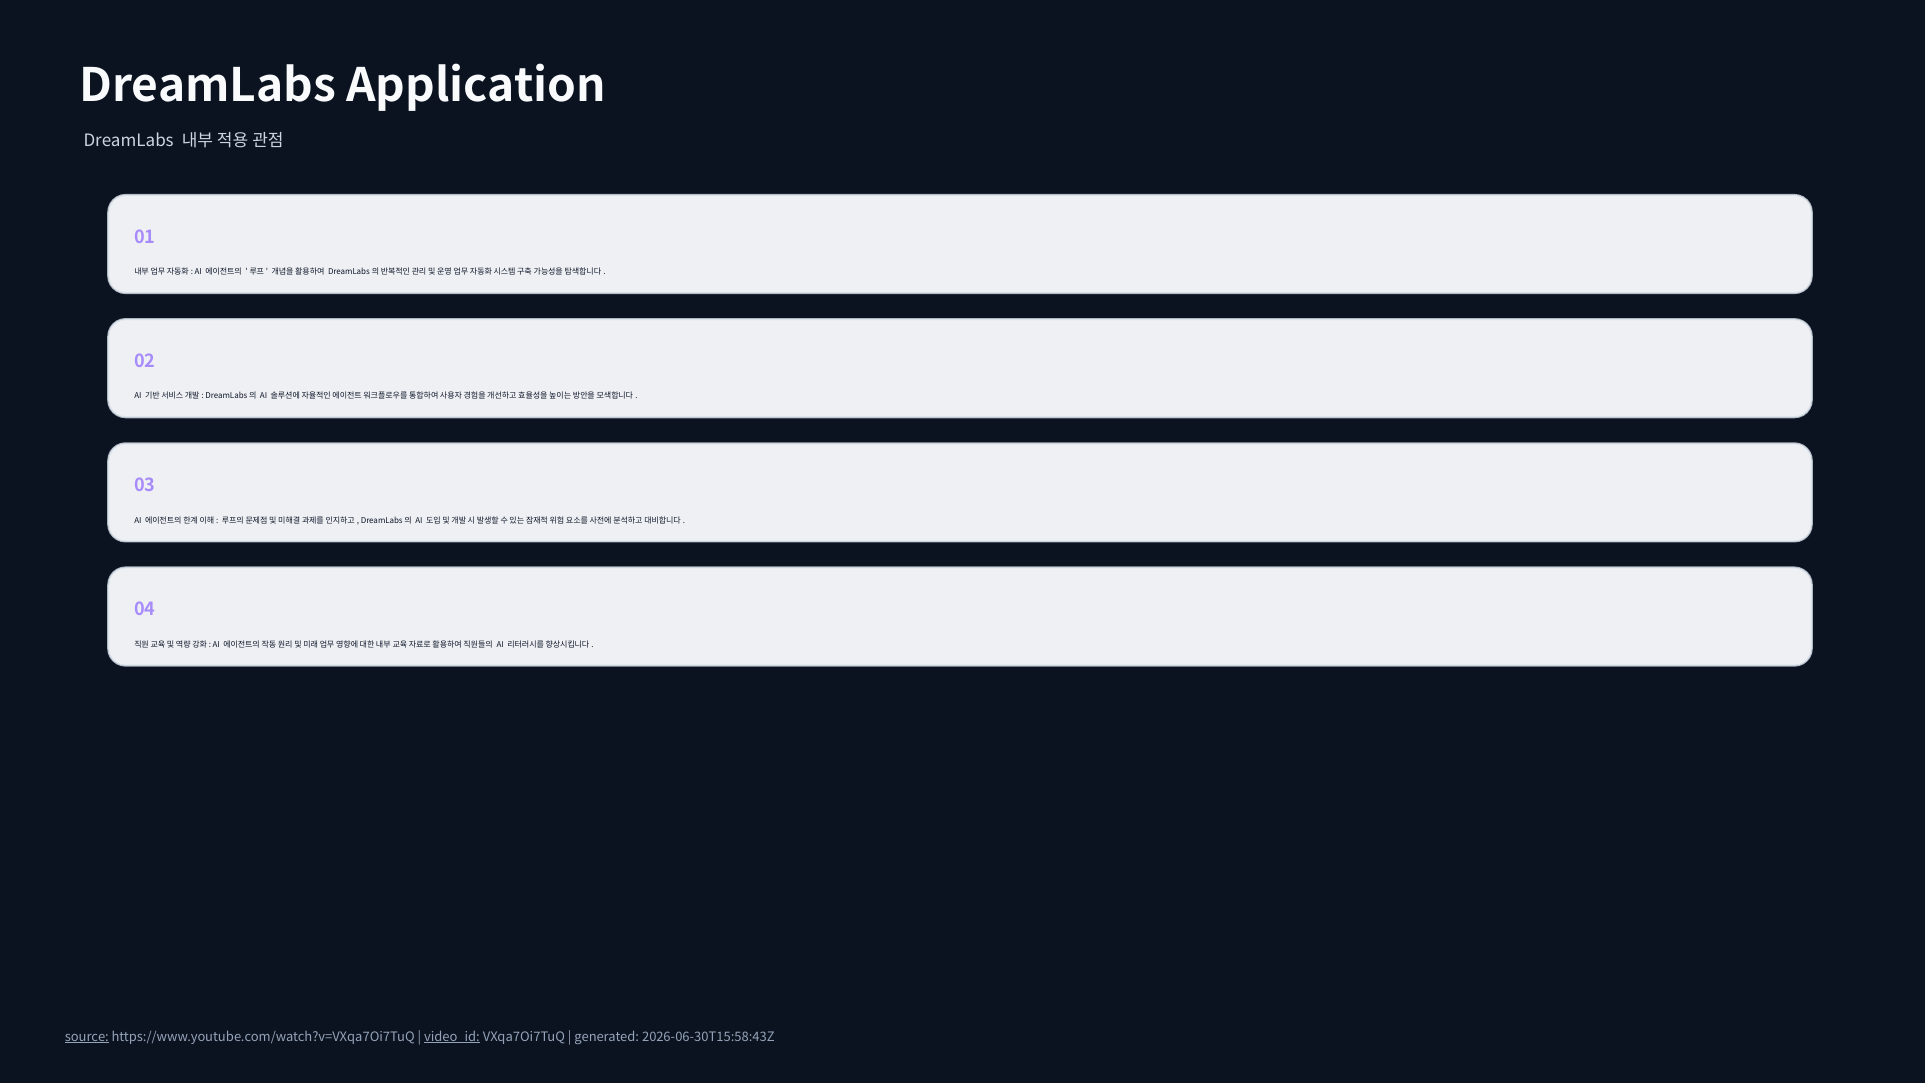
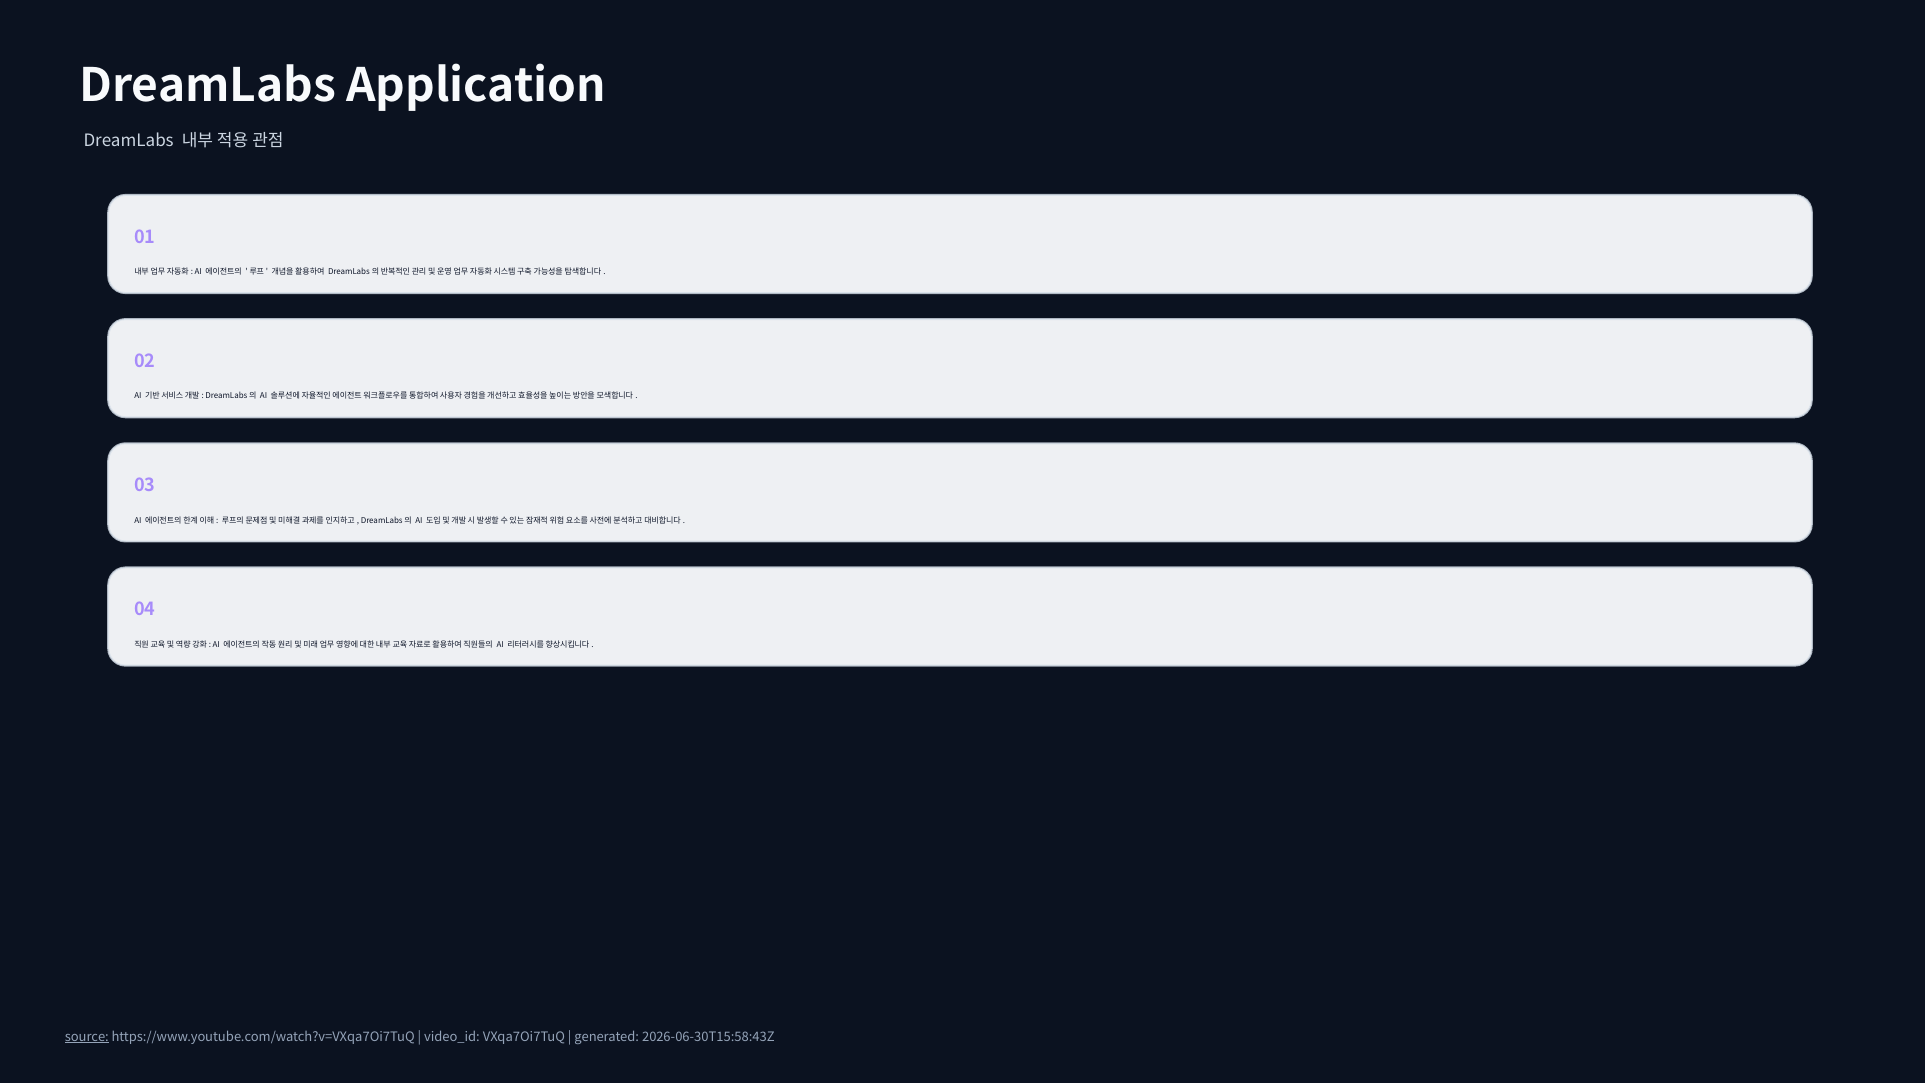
video_id underline: present -> none (452, 1037)
